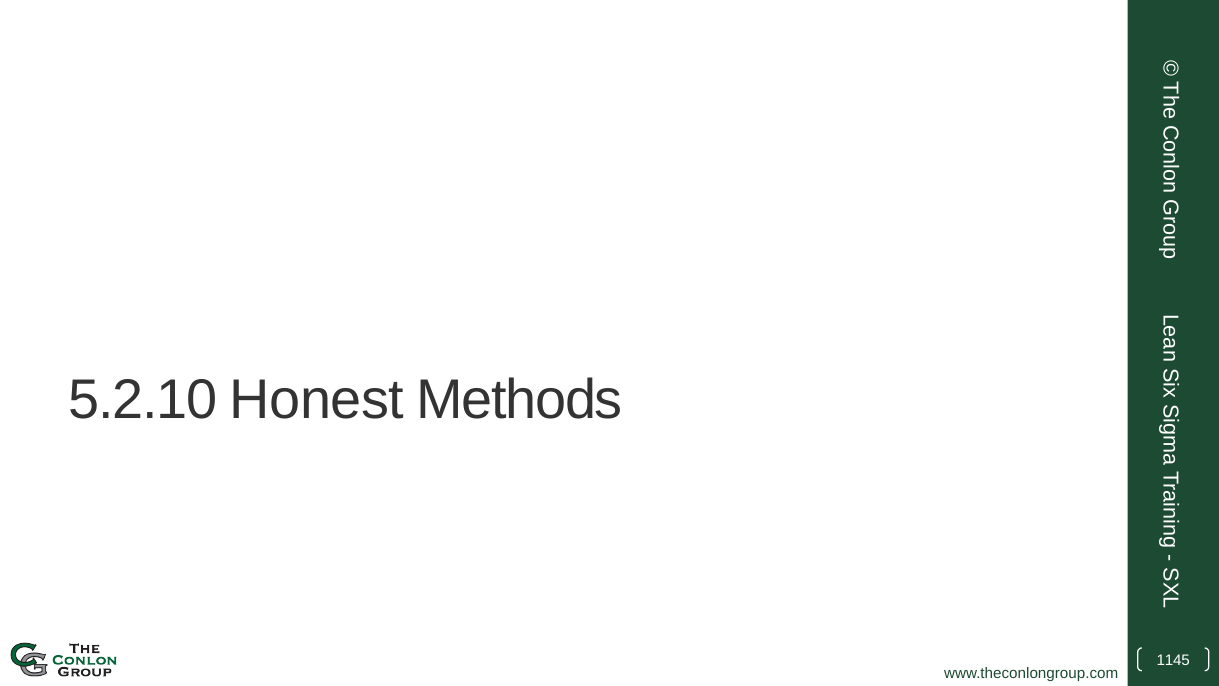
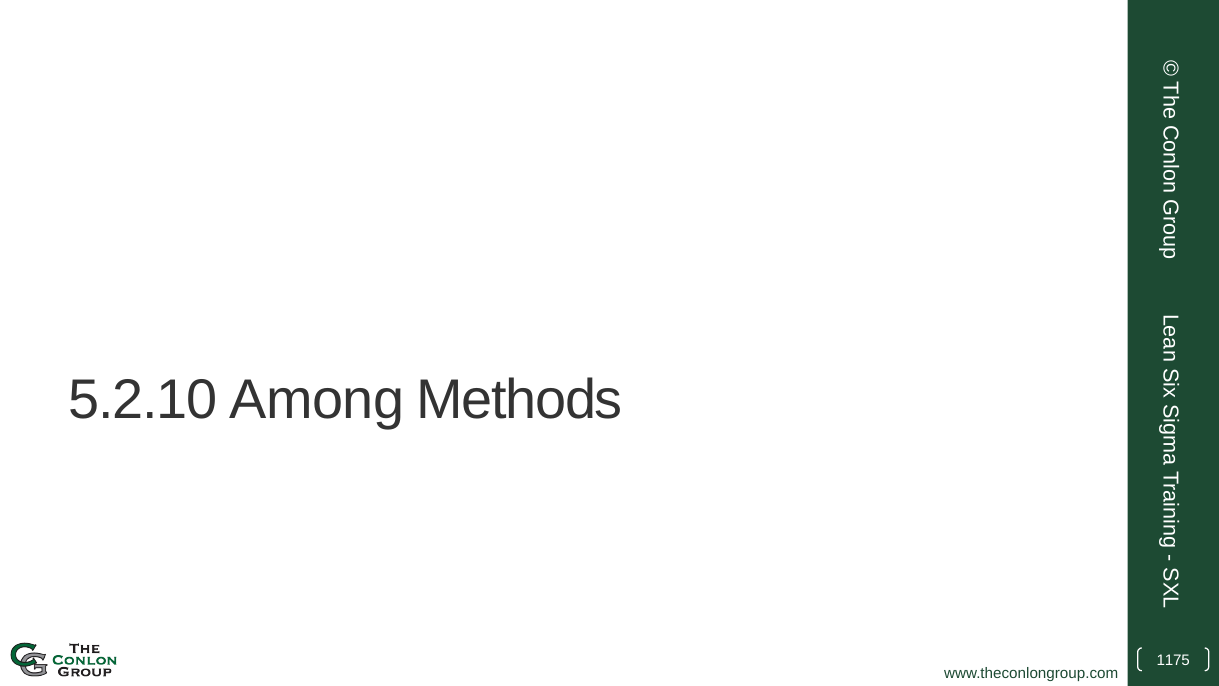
Honest: Honest -> Among (317, 400)
1145: 1145 -> 1175 (1173, 660)
